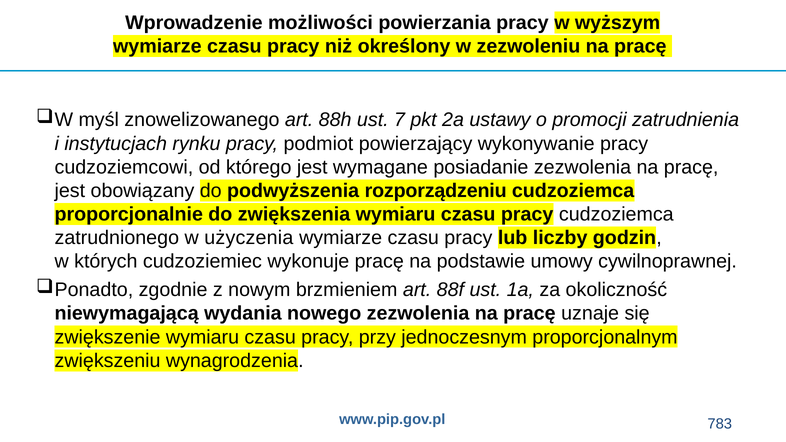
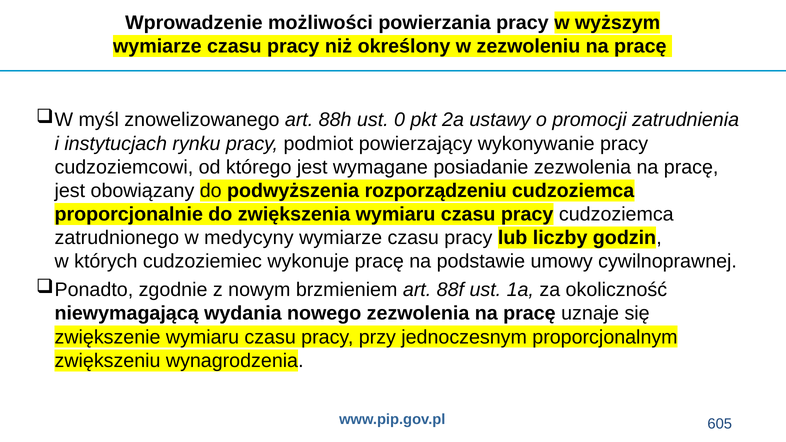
7: 7 -> 0 (400, 120)
użyczenia: użyczenia -> medycyny (249, 238)
783: 783 -> 605 (720, 424)
